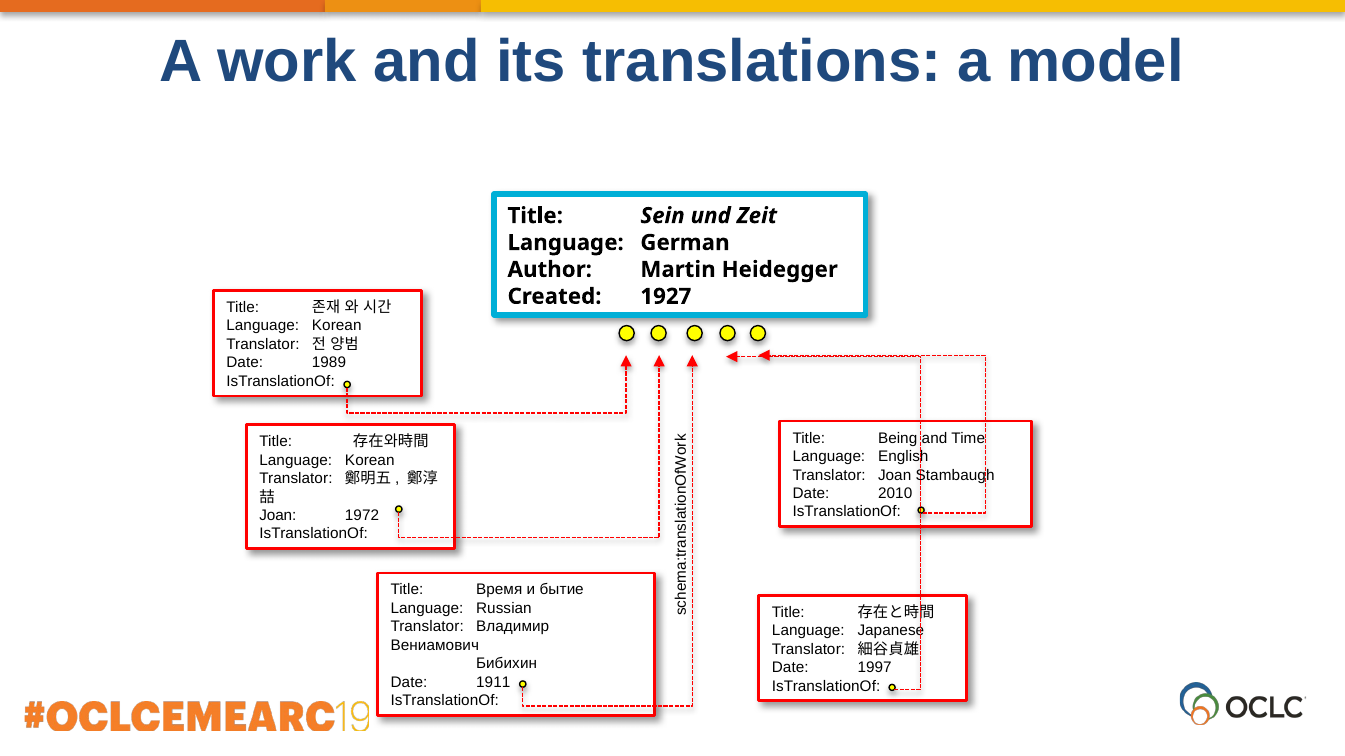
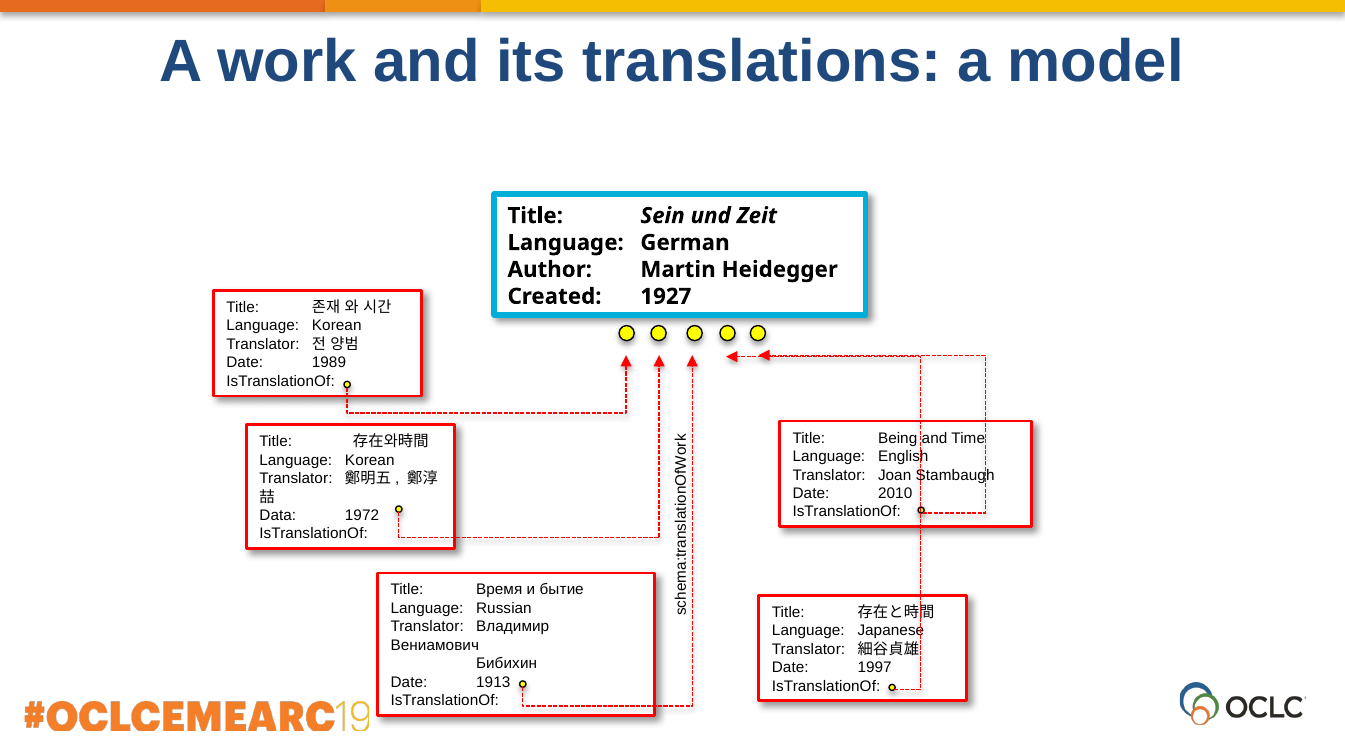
Joan: Joan -> Data (278, 516)
1911: 1911 -> 1913 (493, 683)
